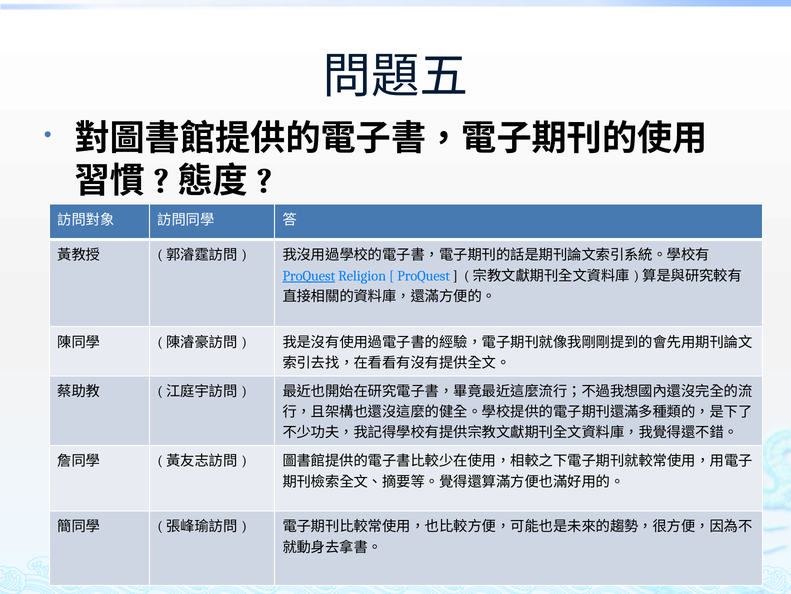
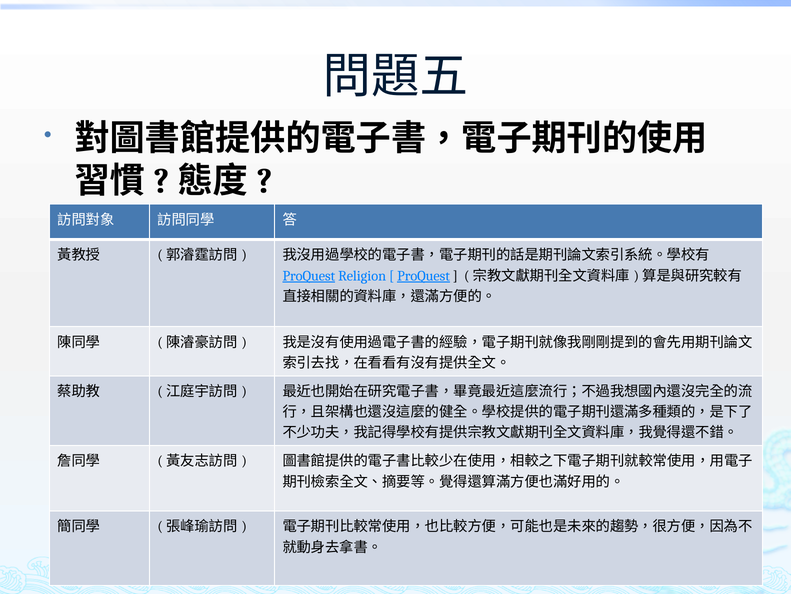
ProQuest underline: none -> present (424, 275)
